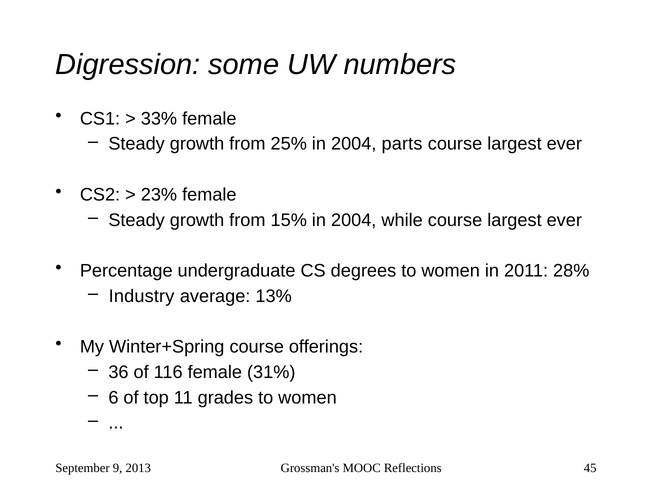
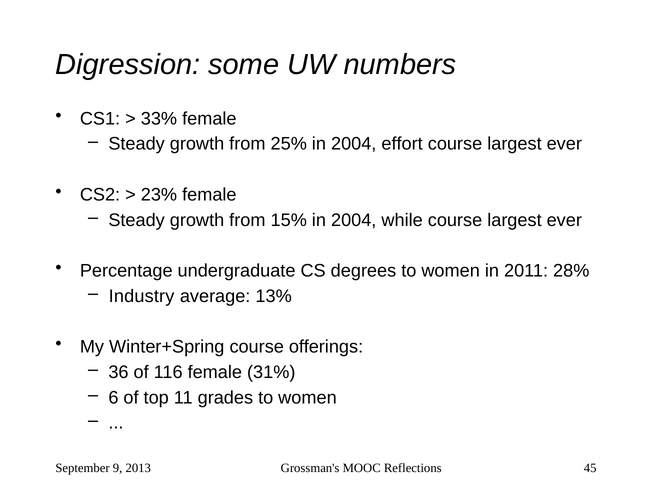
parts: parts -> effort (402, 144)
